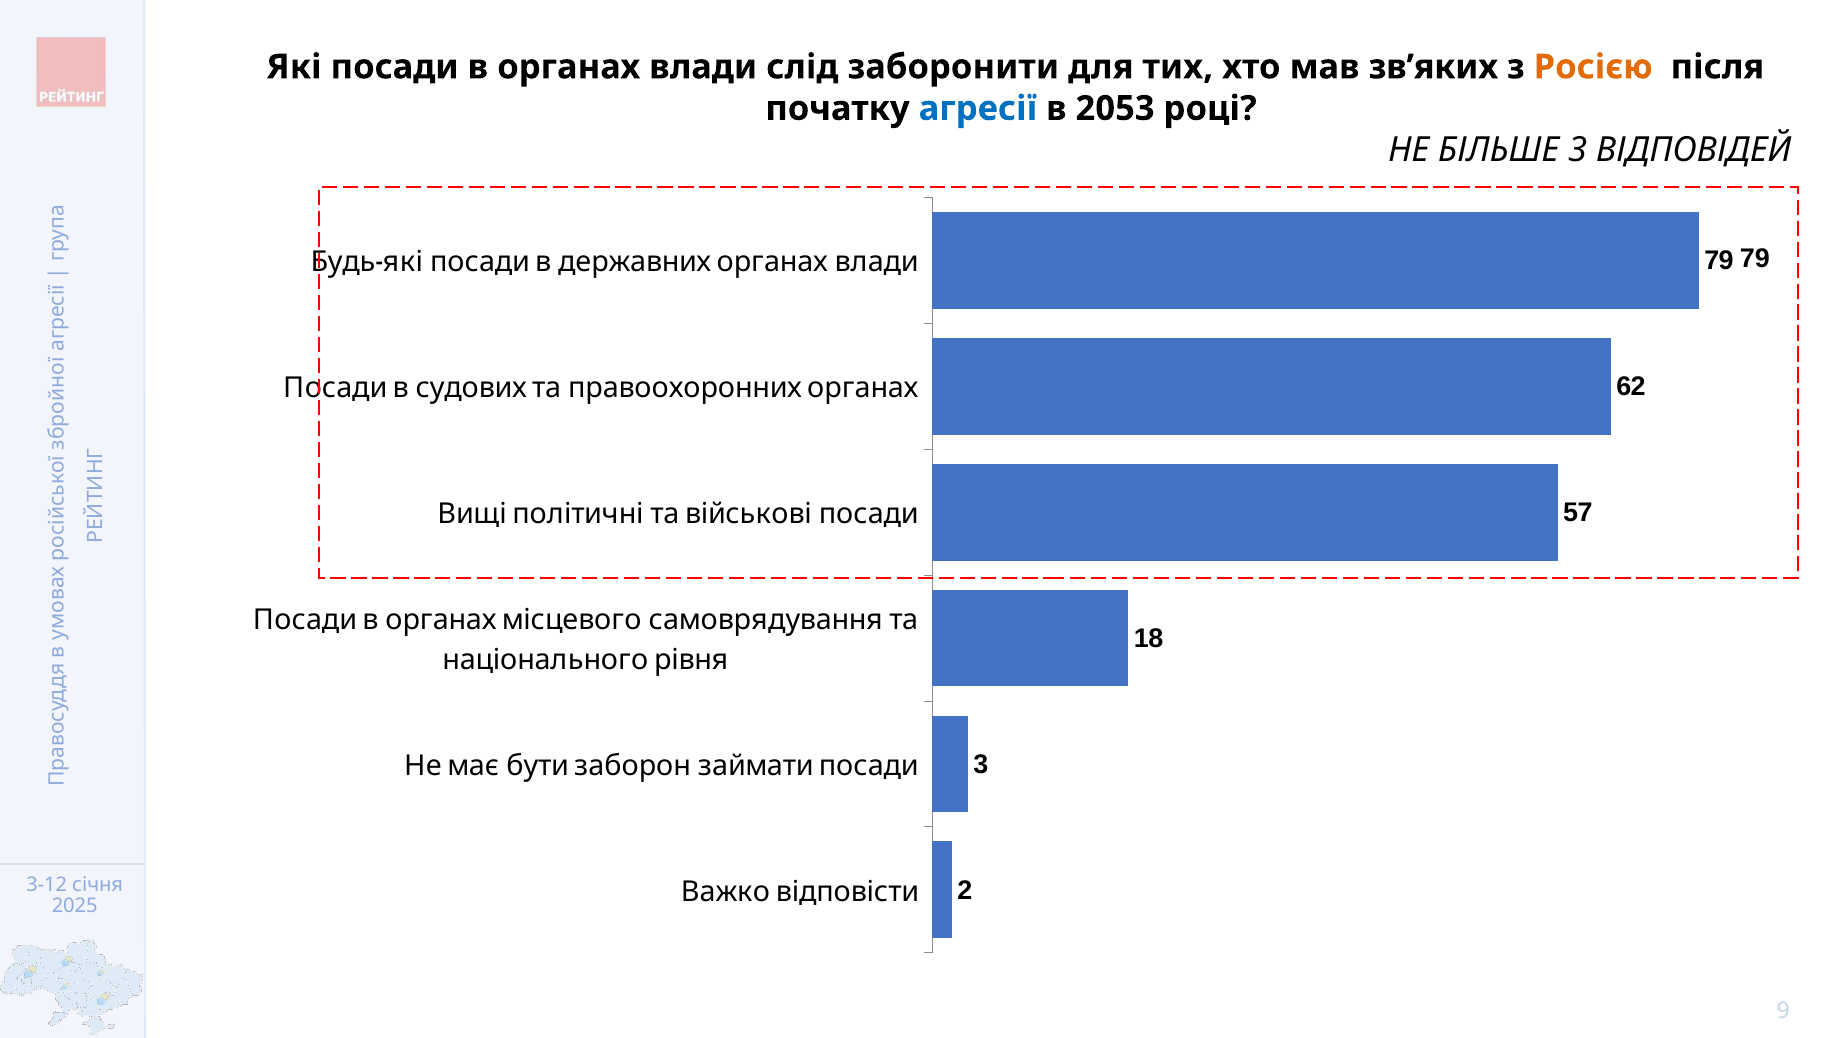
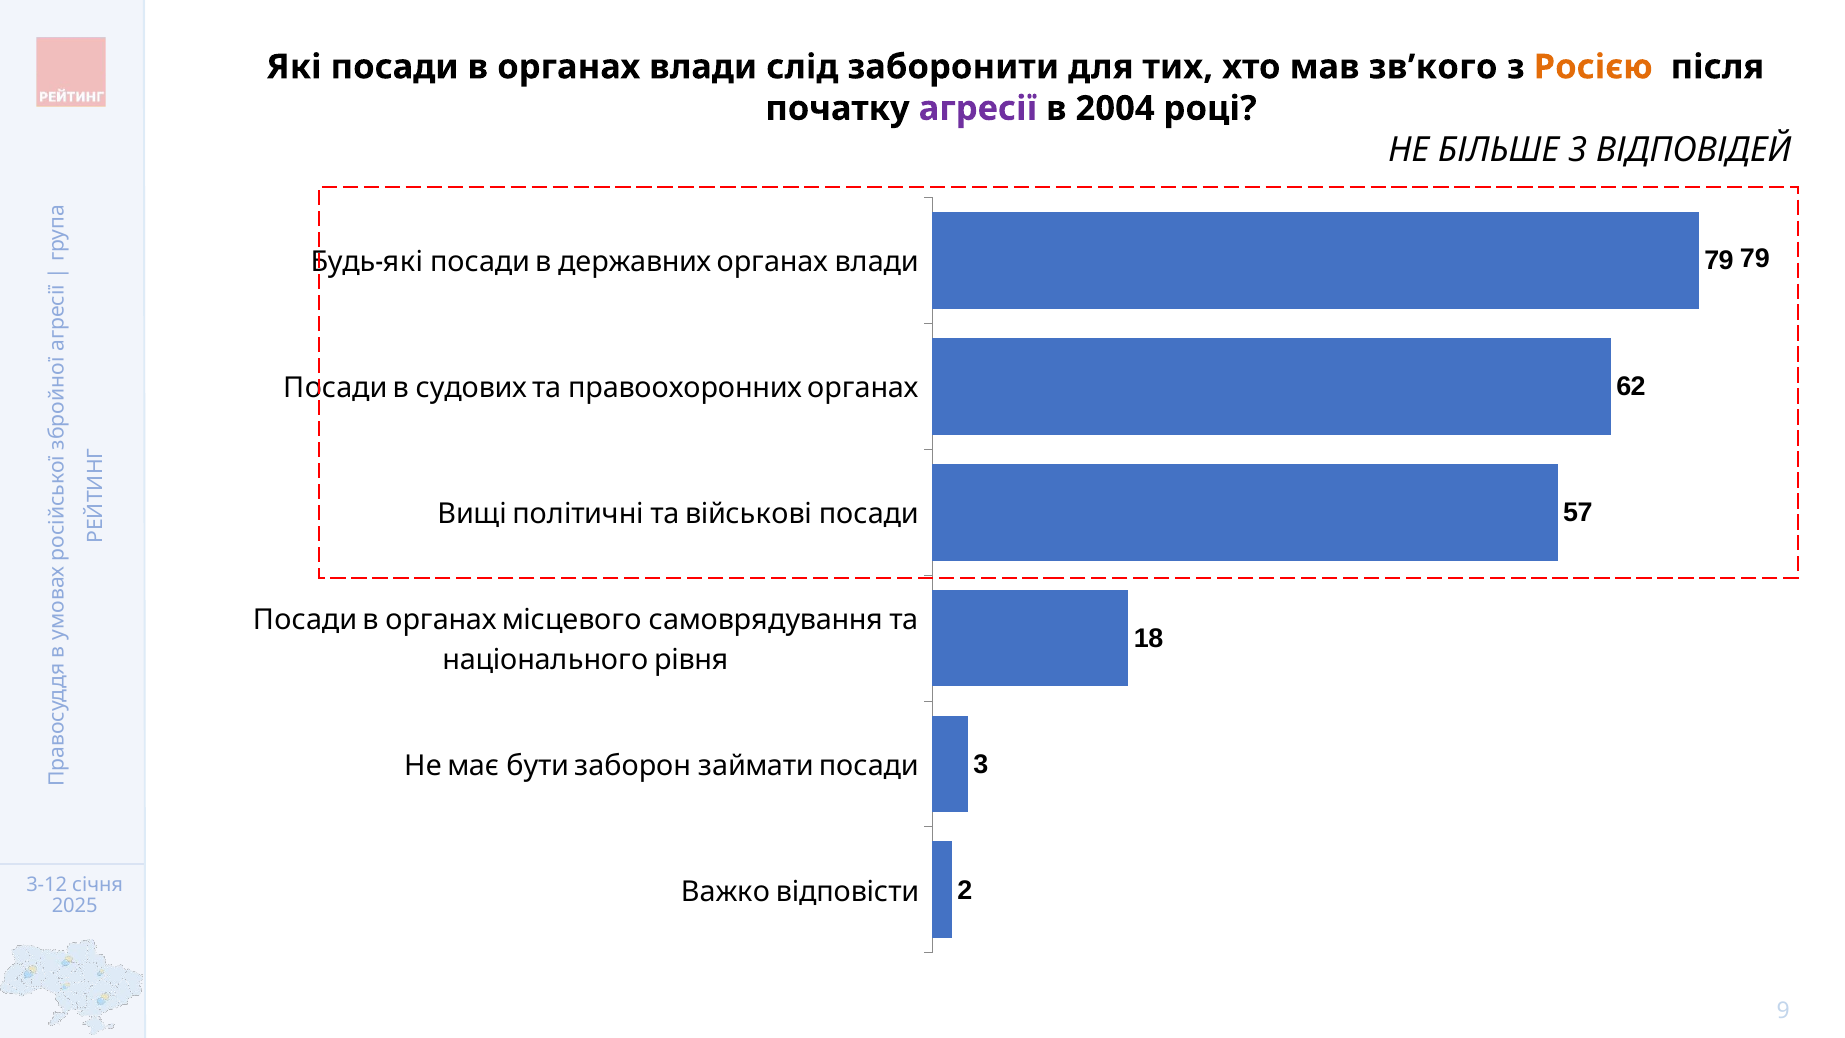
зв’яких: зв’яких -> зв’кого (1433, 67)
агресії colour: blue -> purple (978, 108)
2053: 2053 -> 2004 (1115, 108)
